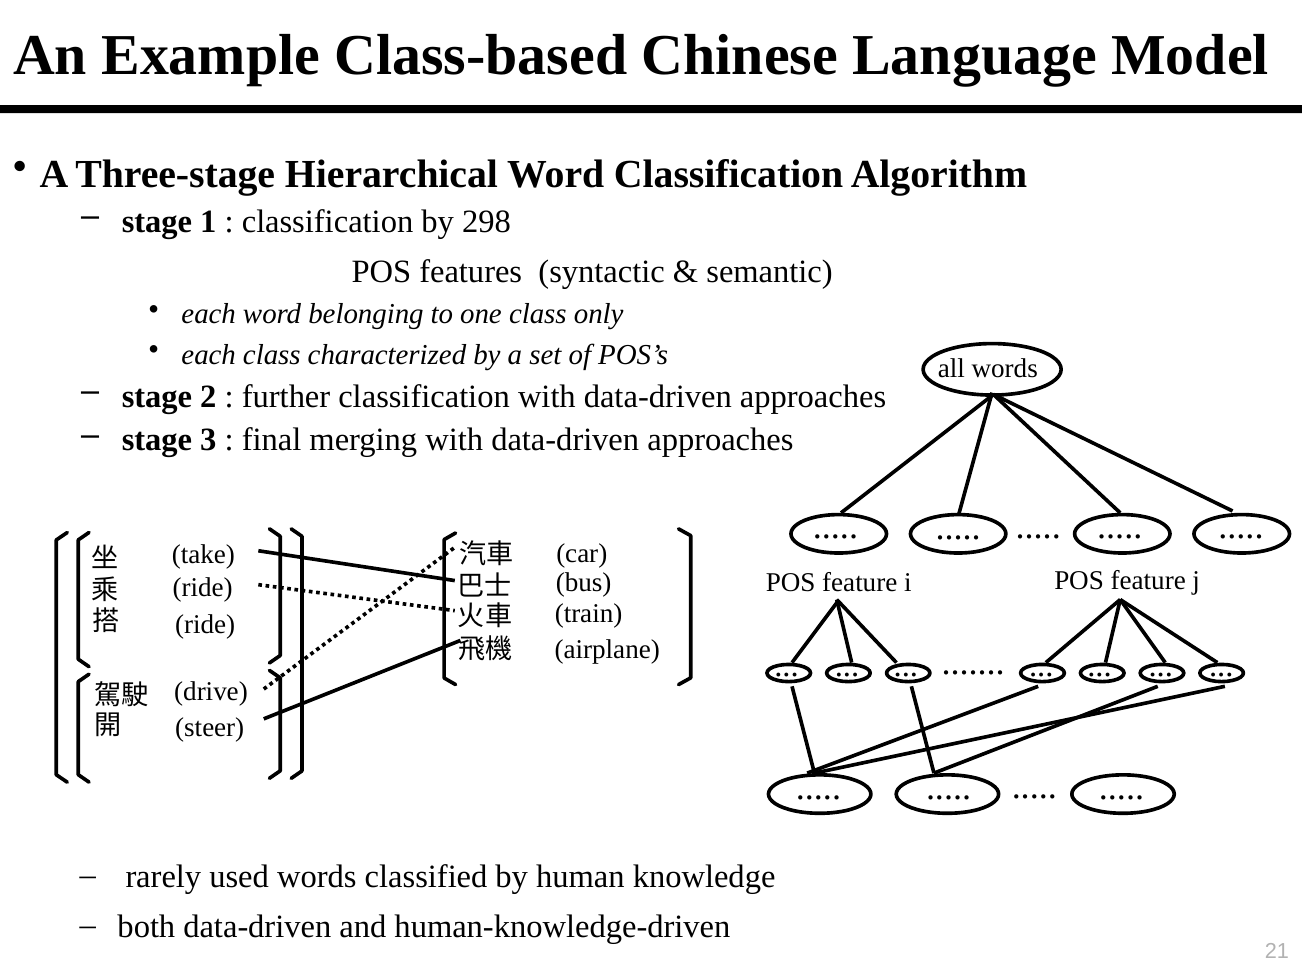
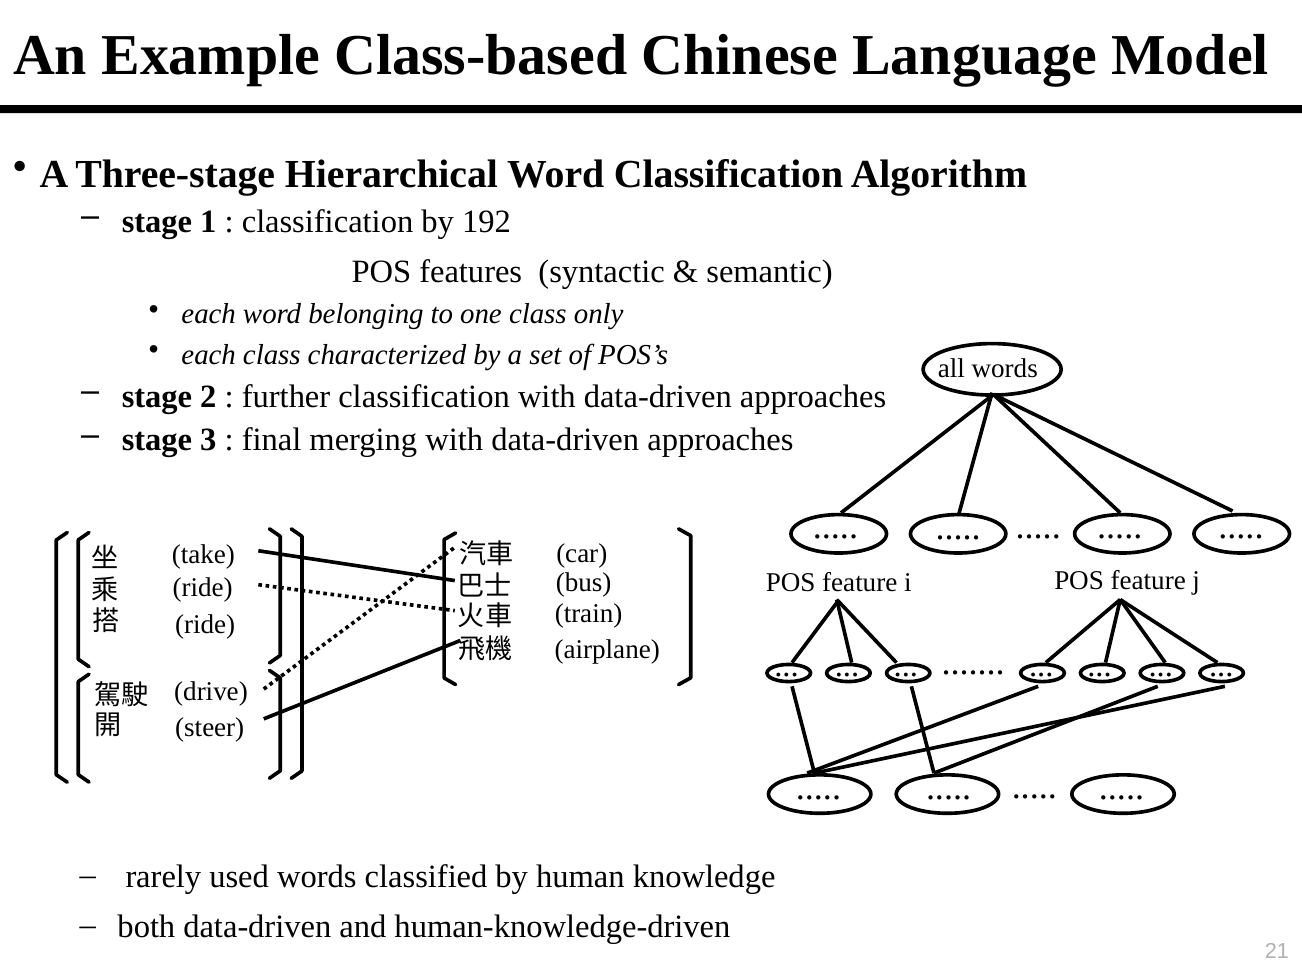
298: 298 -> 192 (486, 222)
